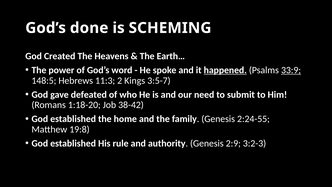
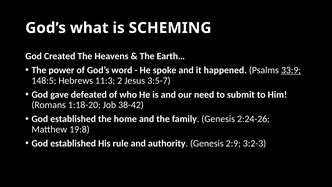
done: done -> what (89, 28)
happened underline: present -> none (225, 70)
Kings: Kings -> Jesus (135, 81)
2:24-55: 2:24-55 -> 2:24-26 (253, 119)
